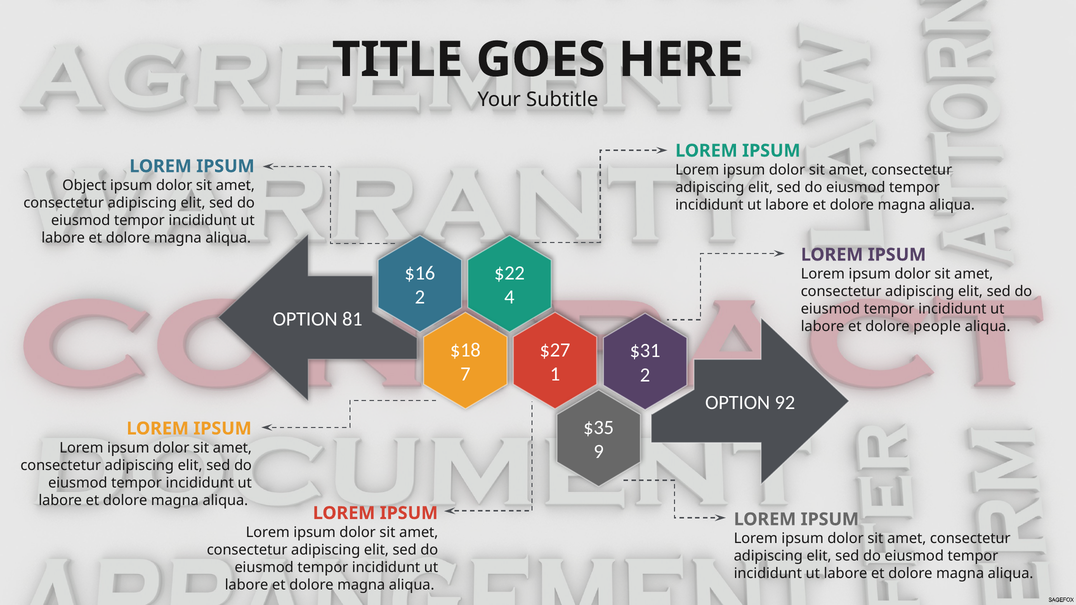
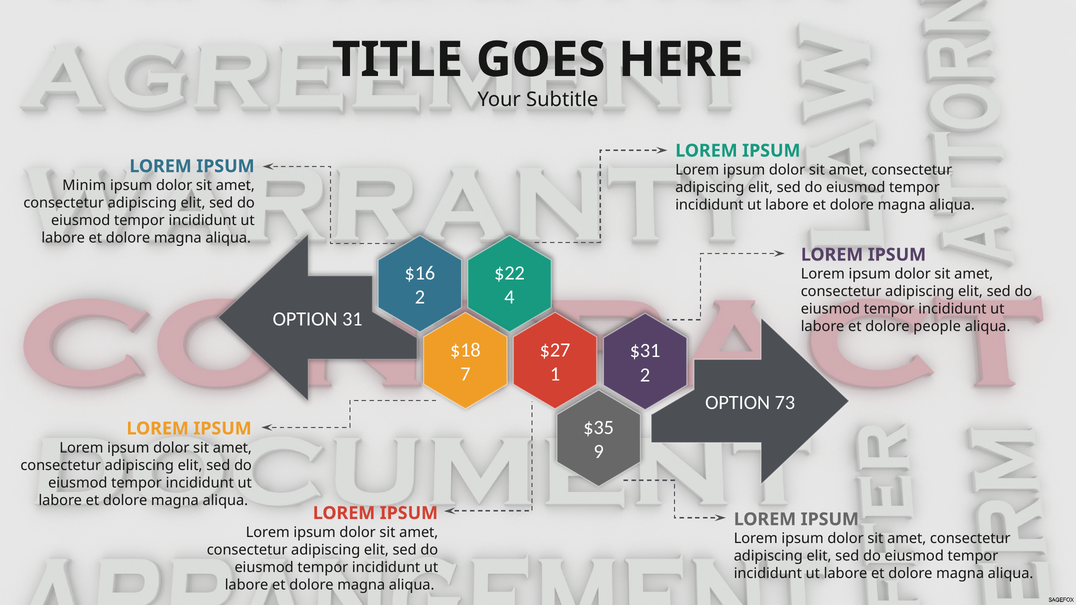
Object: Object -> Minim (84, 186)
81: 81 -> 31 (352, 319)
92: 92 -> 73 (785, 403)
